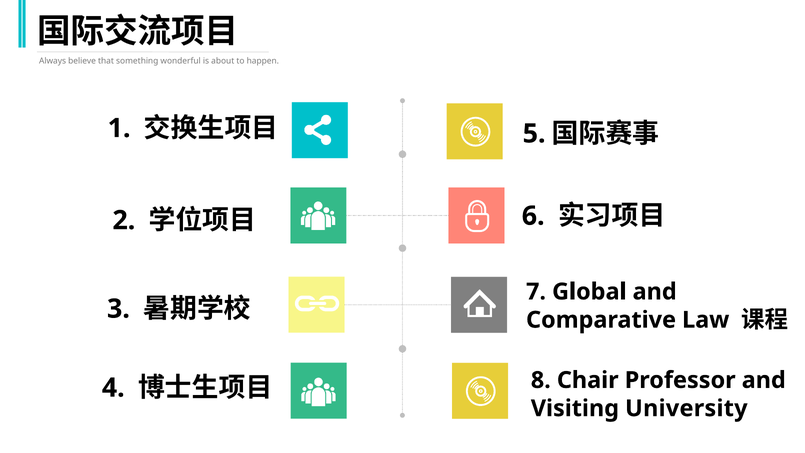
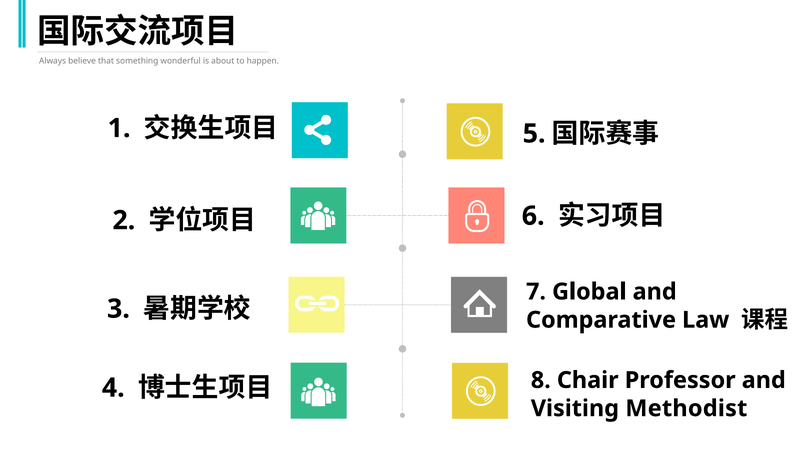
University: University -> Methodist (686, 408)
